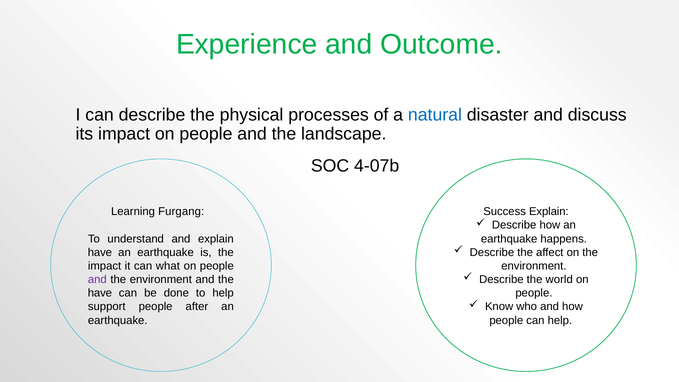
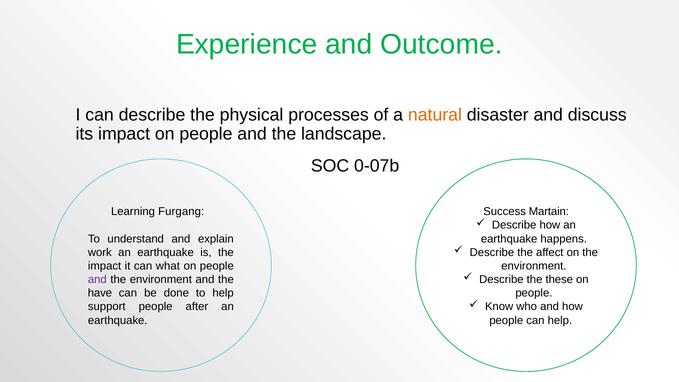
natural colour: blue -> orange (435, 115)
4-07b: 4-07b -> 0-07b (377, 166)
Success Explain: Explain -> Martain (549, 212)
have: have -> work (100, 252)
world: world -> these (559, 280)
